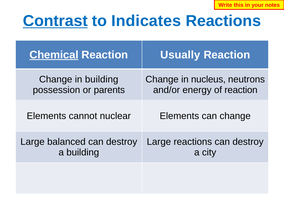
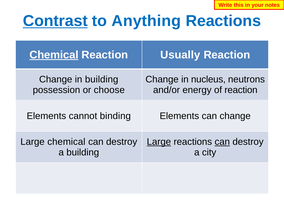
Indicates: Indicates -> Anything (146, 21)
parents: parents -> choose (109, 90)
nuclear: nuclear -> binding (115, 116)
Large balanced: balanced -> chemical (66, 142)
Large underline: none -> present (159, 142)
can underline: none -> present (222, 142)
